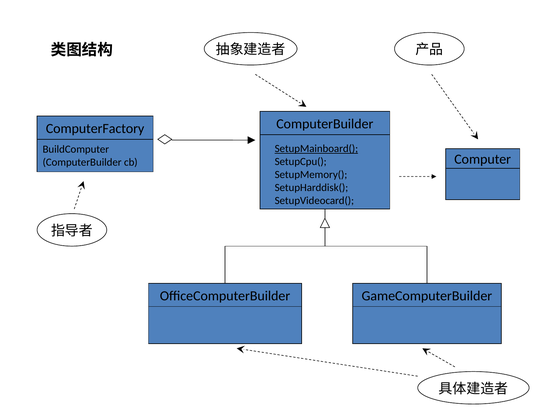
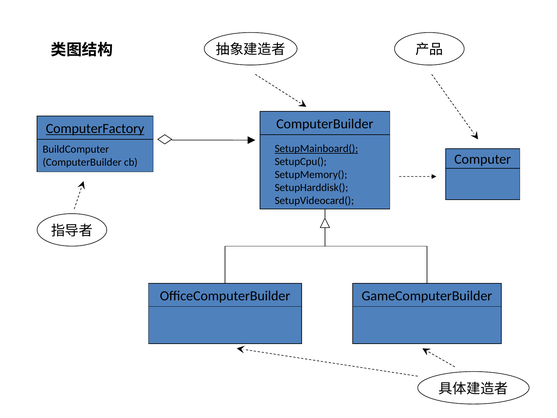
ComputerFactory underline: none -> present (95, 129)
